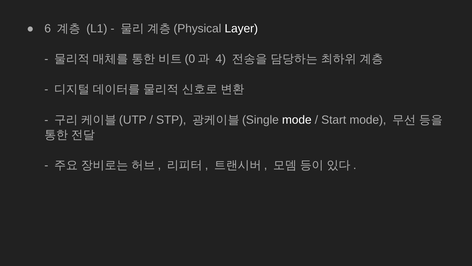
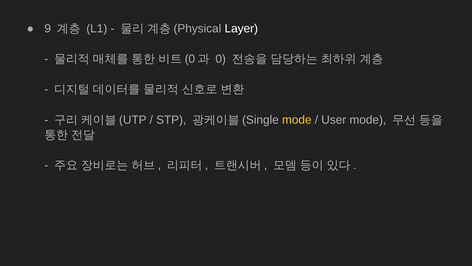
6: 6 -> 9 (48, 28)
4: 4 -> 0 (221, 59)
mode colour: white -> yellow (297, 120)
Start: Start -> User (334, 120)
